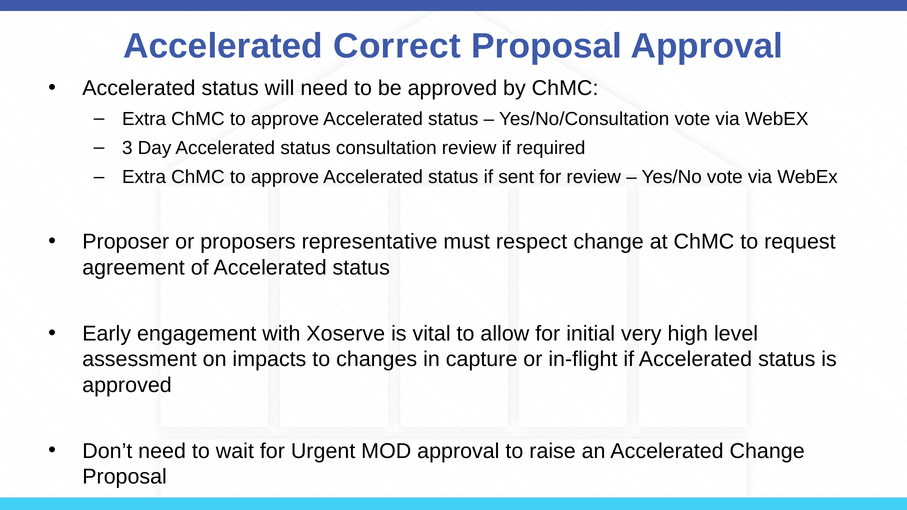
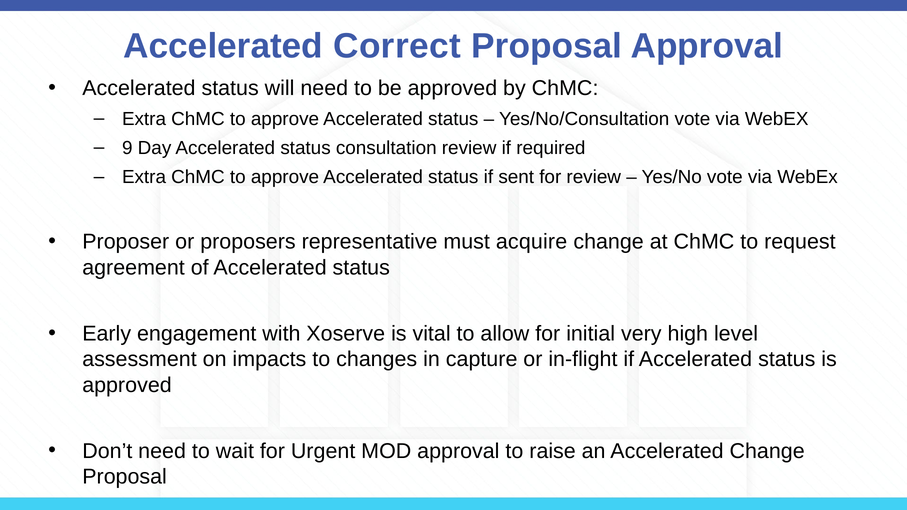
3: 3 -> 9 (127, 148)
respect: respect -> acquire (532, 242)
